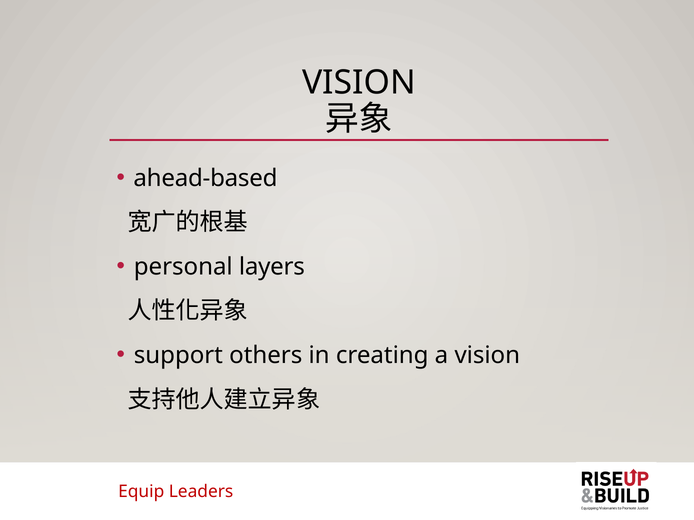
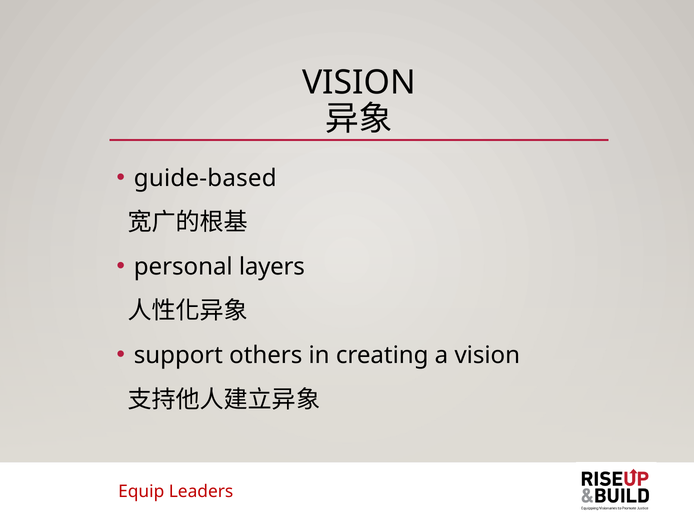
ahead-based: ahead-based -> guide-based (205, 178)
